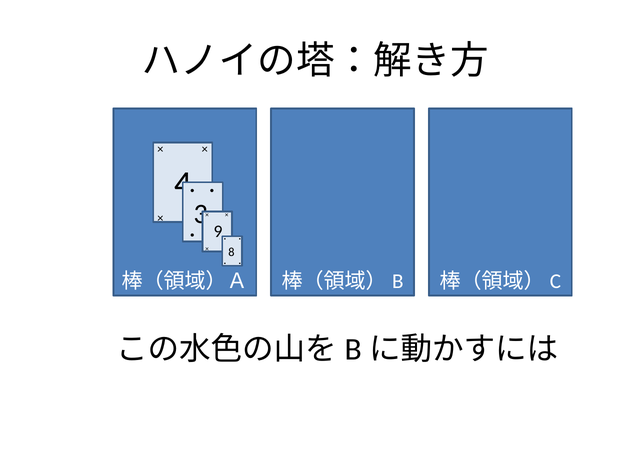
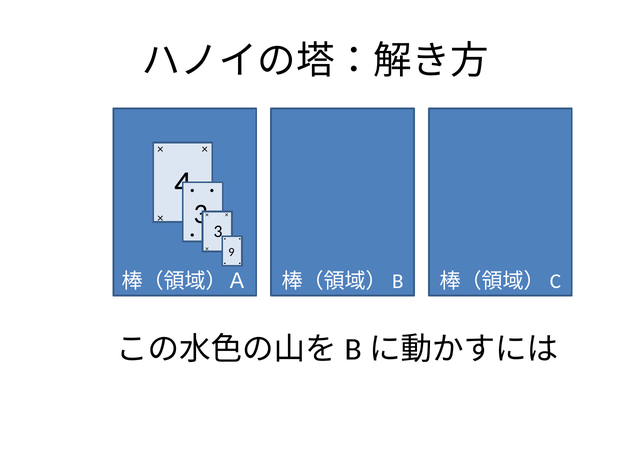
9: 9 -> 3 (218, 231)
8: 8 -> 9 (231, 253)
